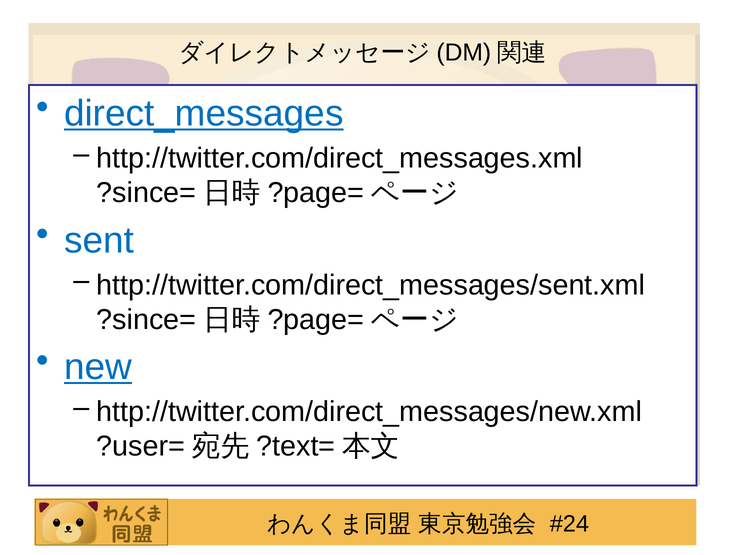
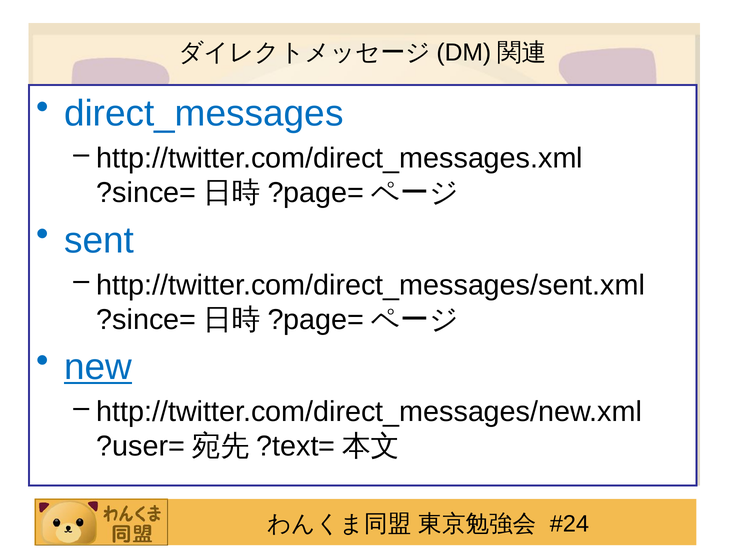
direct_messages underline: present -> none (204, 114)
